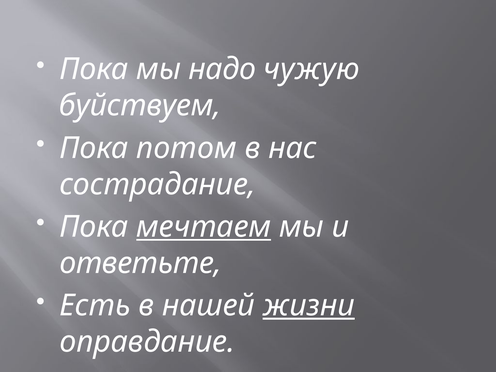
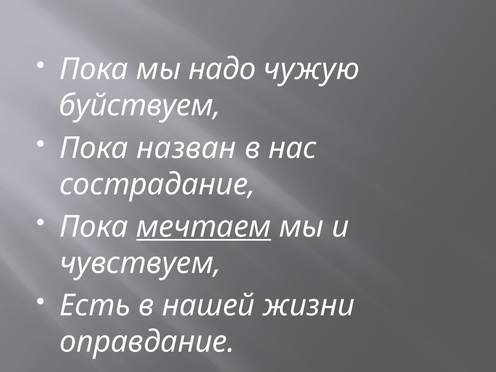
потом: потом -> назван (186, 148)
ответьте: ответьте -> чувствуем (140, 263)
жизни underline: present -> none (309, 306)
